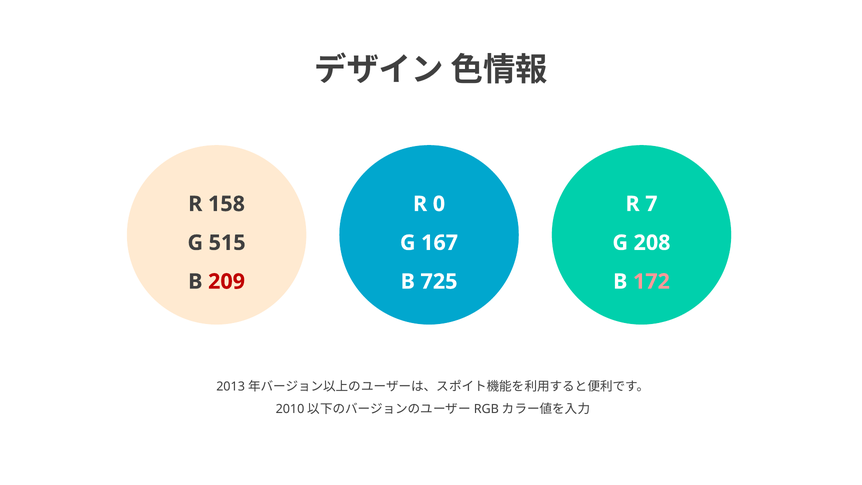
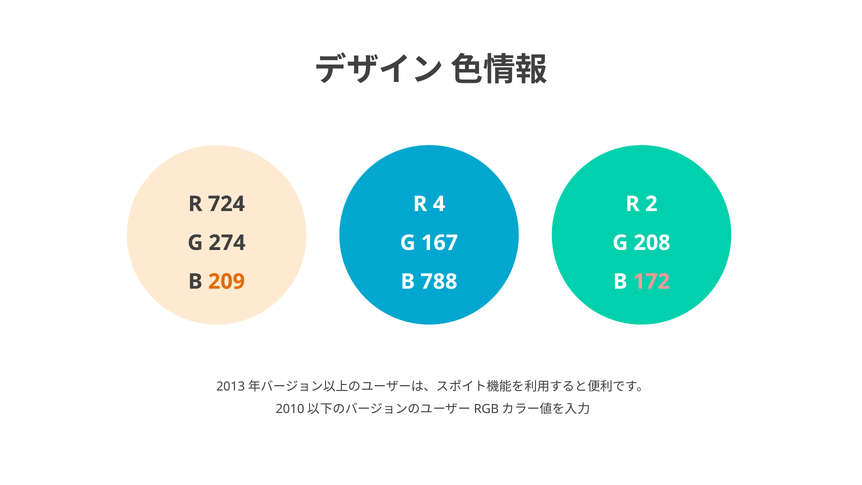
158: 158 -> 724 (226, 204)
0: 0 -> 4 (439, 204)
7: 7 -> 2 (651, 204)
515: 515 -> 274 (227, 243)
209 colour: red -> orange (227, 282)
725: 725 -> 788 (439, 282)
